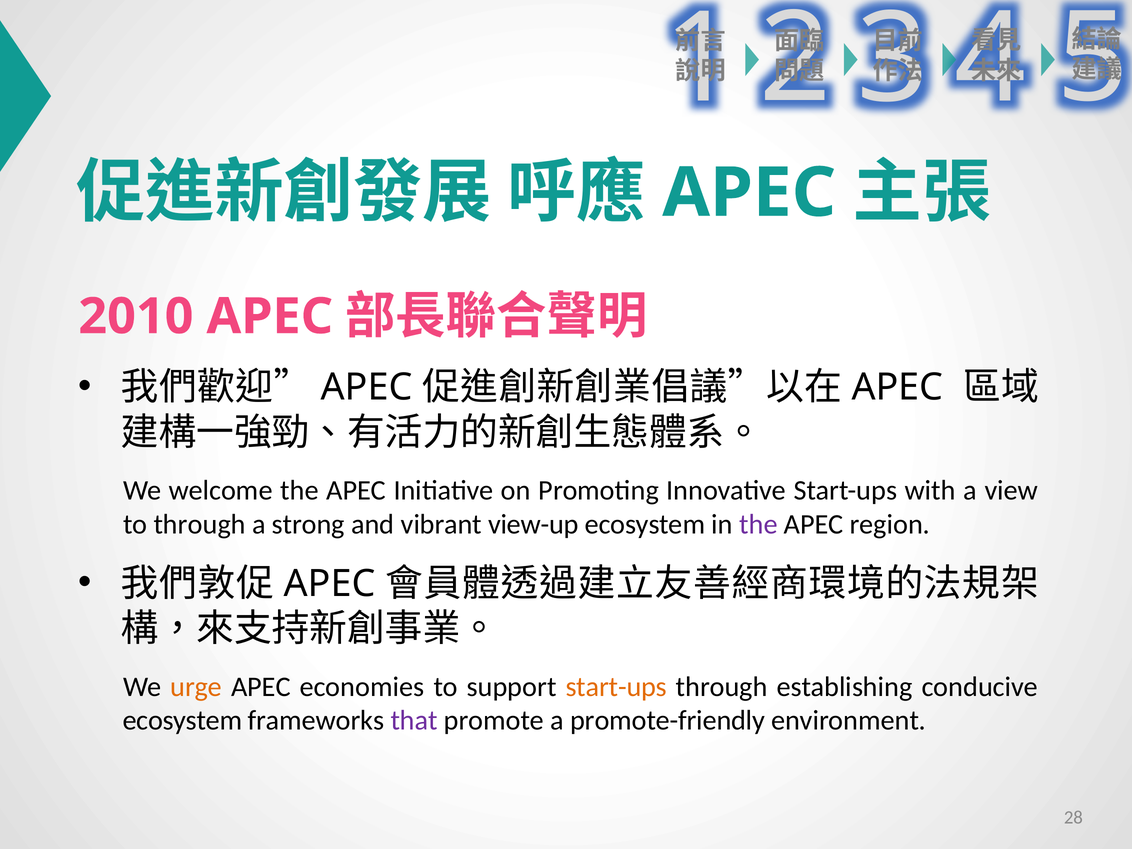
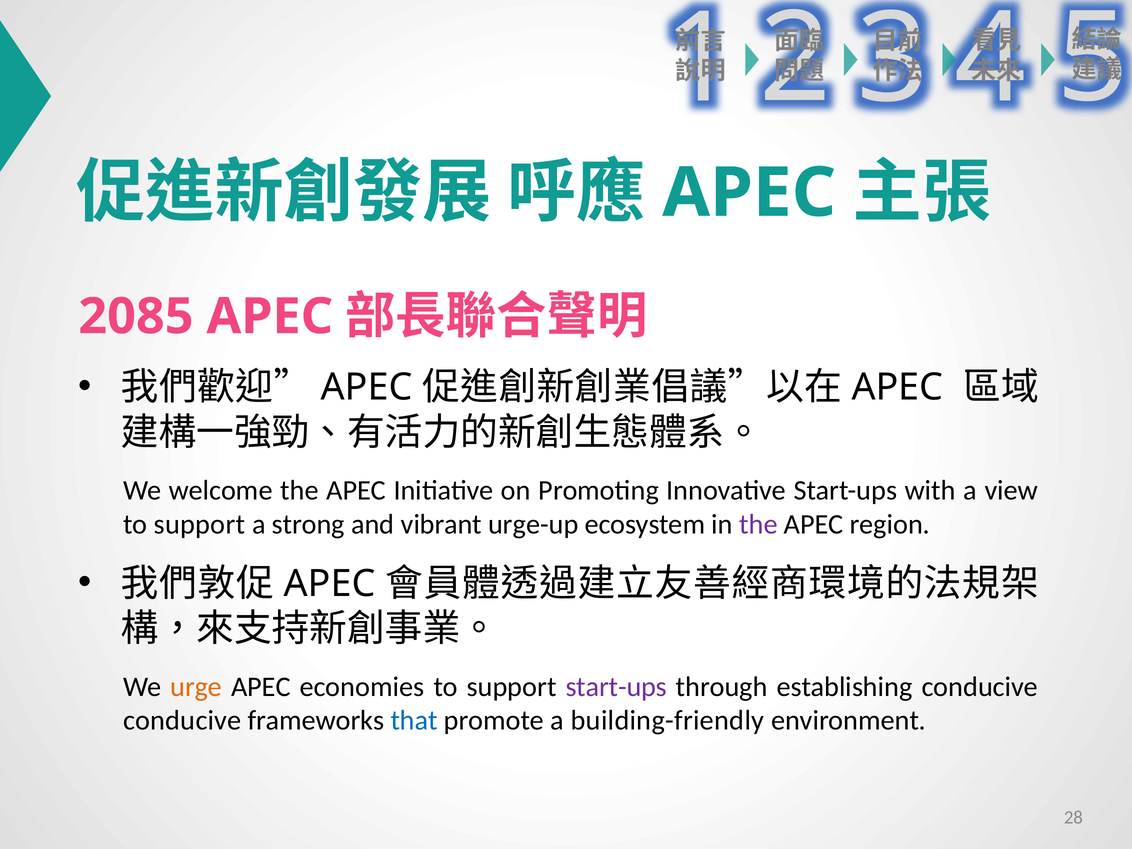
2010: 2010 -> 2085 (136, 317)
through: through -> support (199, 524)
view-up: view-up -> urge-up (533, 524)
start-ups colour: orange -> purple (616, 687)
ecosystem: ecosystem -> conducive (182, 721)
that colour: purple -> blue (414, 721)
promote-friendly: promote-friendly -> building-friendly (667, 721)
